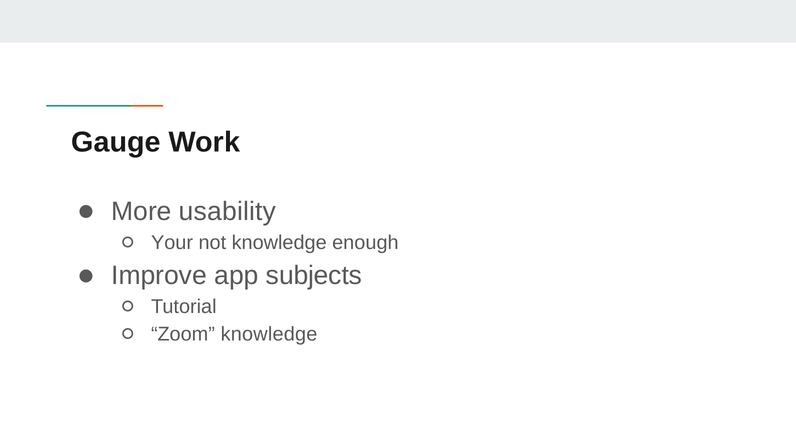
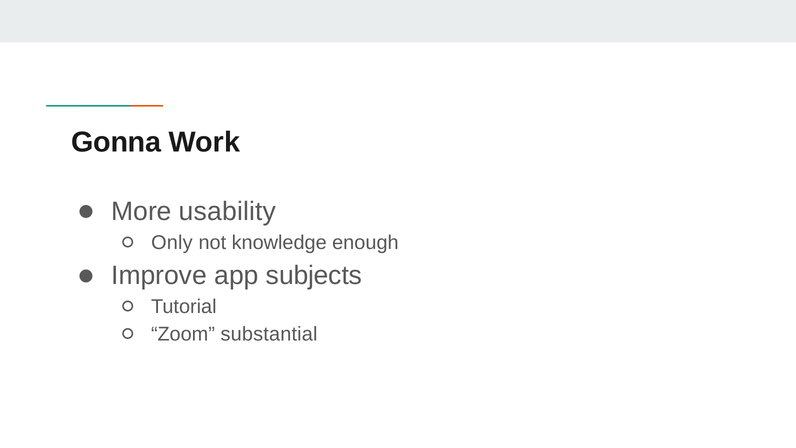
Gauge: Gauge -> Gonna (116, 142)
Your: Your -> Only (172, 242)
Zoom knowledge: knowledge -> substantial (269, 334)
